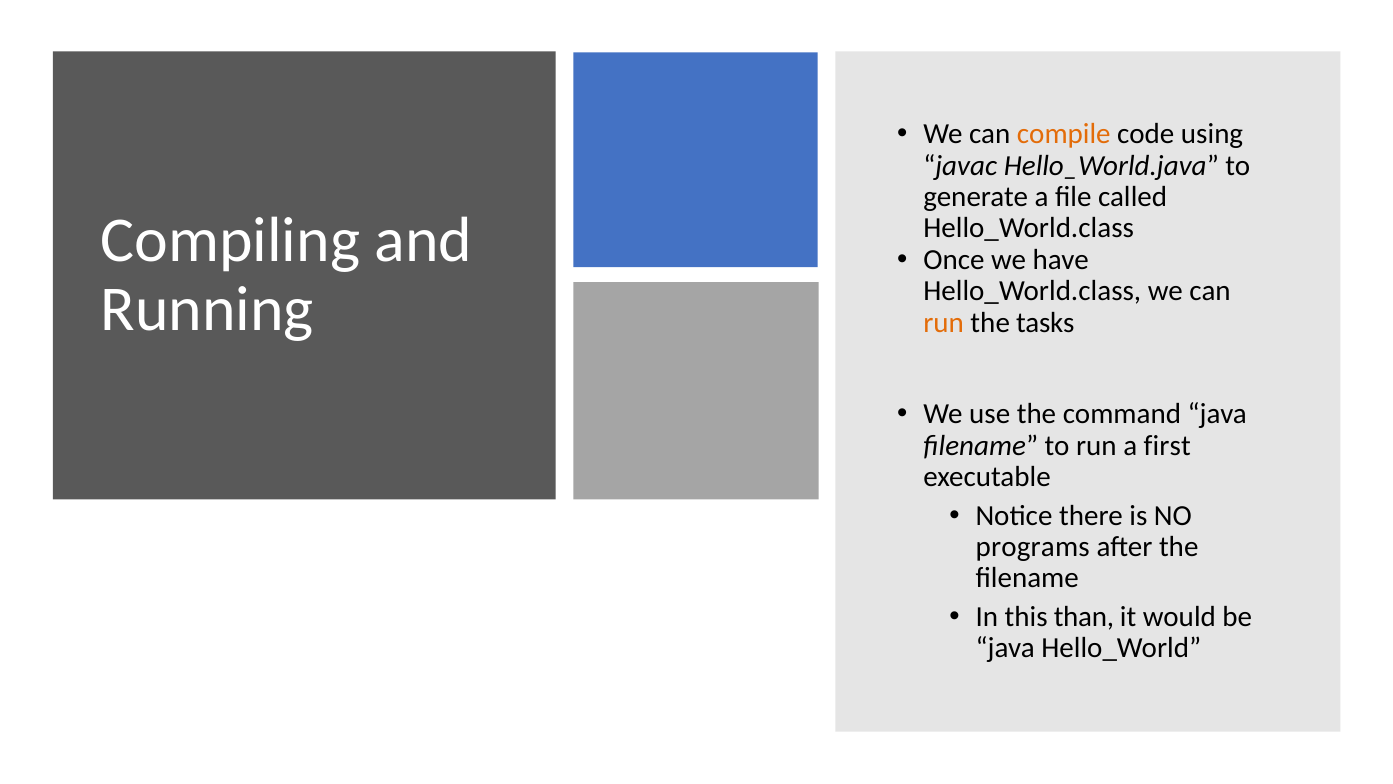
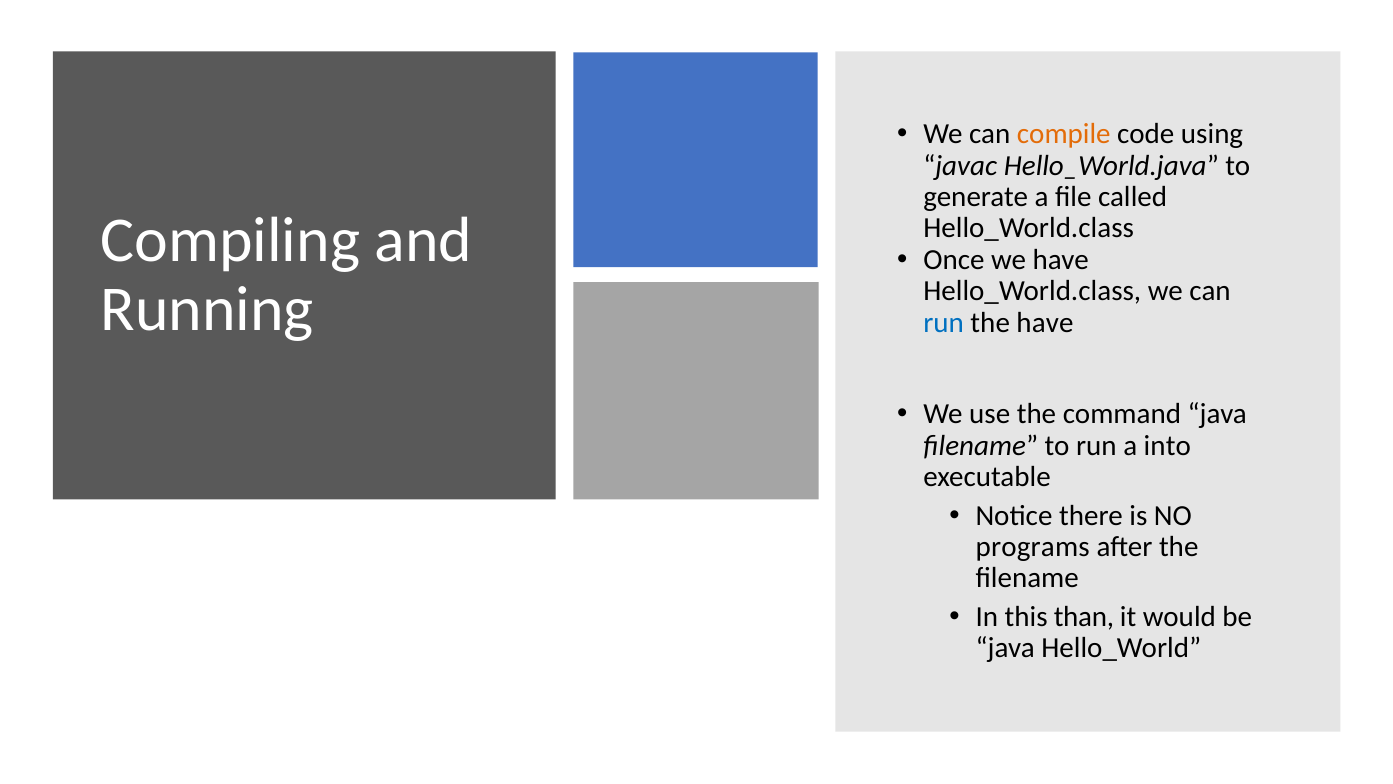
run colour: orange -> blue (944, 322)
the tasks: tasks -> have (1045, 322)
first: first -> into (1167, 445)
